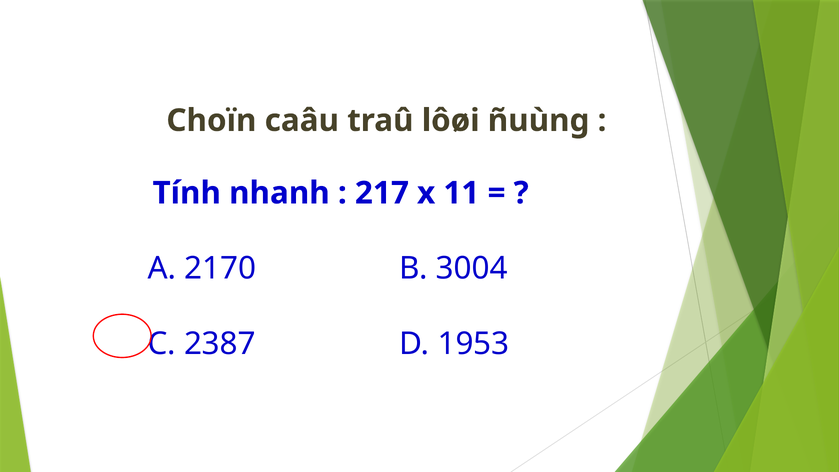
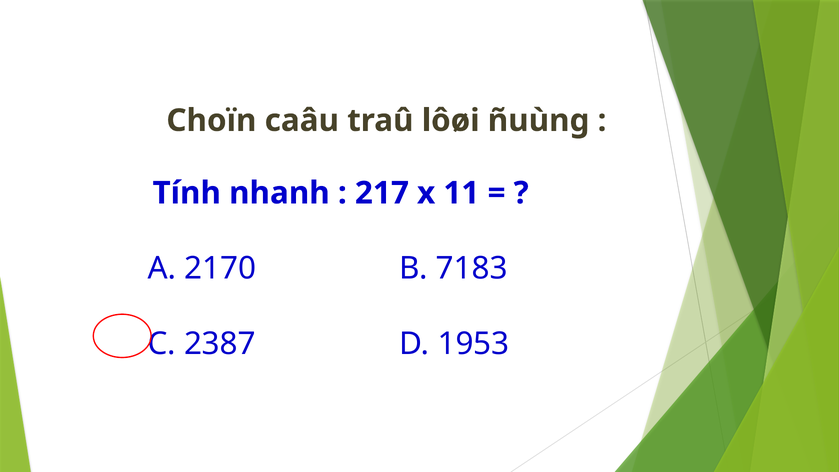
3004: 3004 -> 7183 (472, 269)
